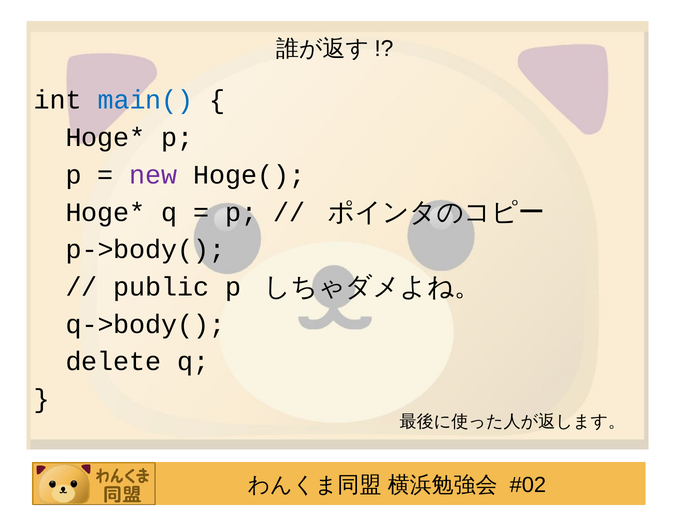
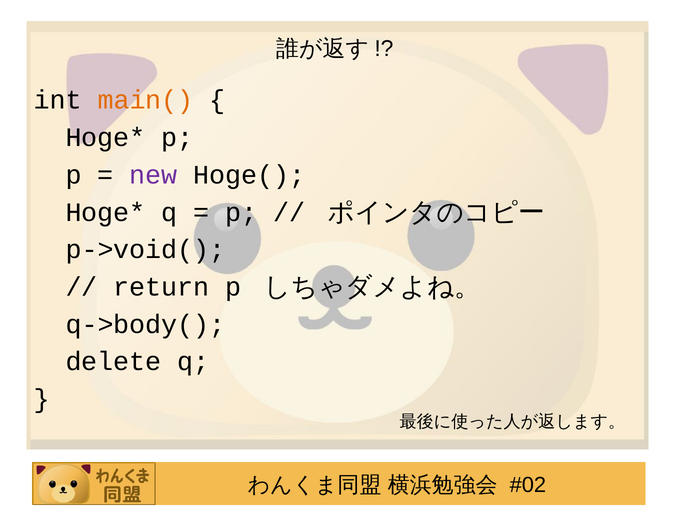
main( colour: blue -> orange (146, 100)
p->body(: p->body( -> p->void( (145, 250)
public: public -> return (161, 287)
